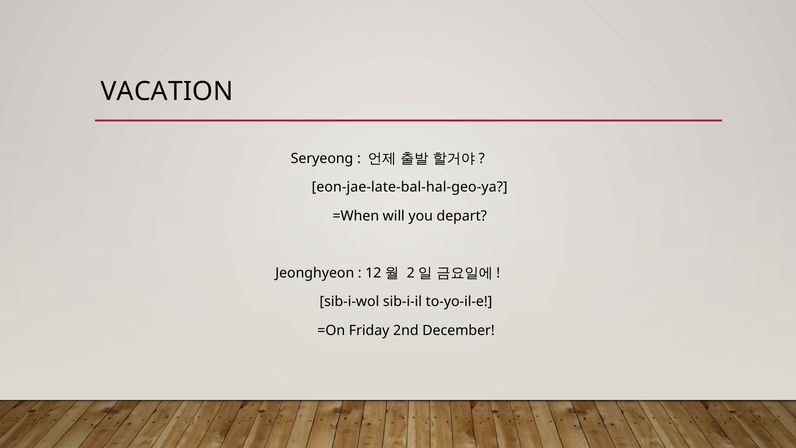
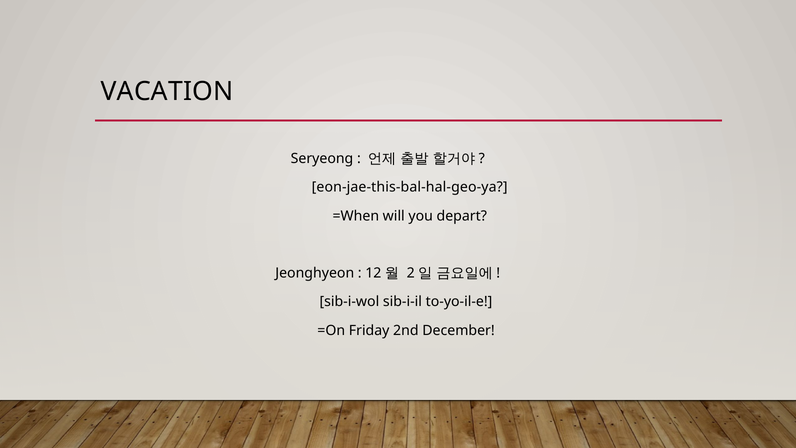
eon-jae-late-bal-hal-geo-ya: eon-jae-late-bal-hal-geo-ya -> eon-jae-this-bal-hal-geo-ya (410, 187)
